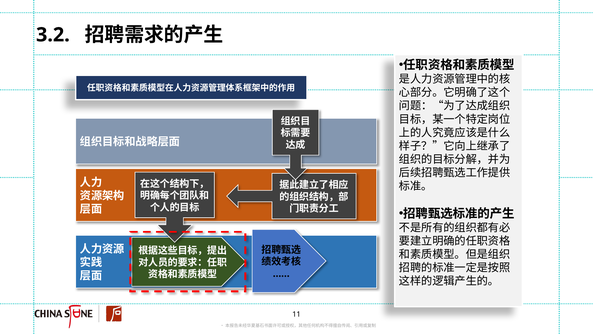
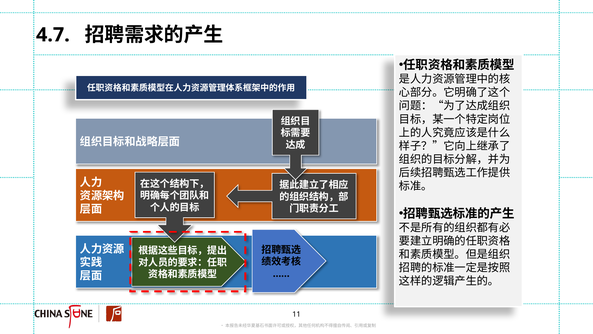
3.2: 3.2 -> 4.7 (53, 35)
